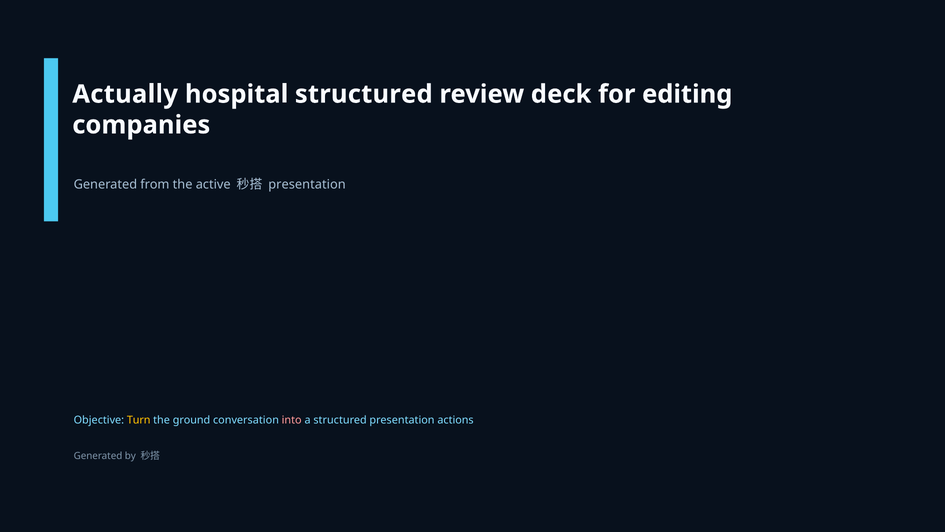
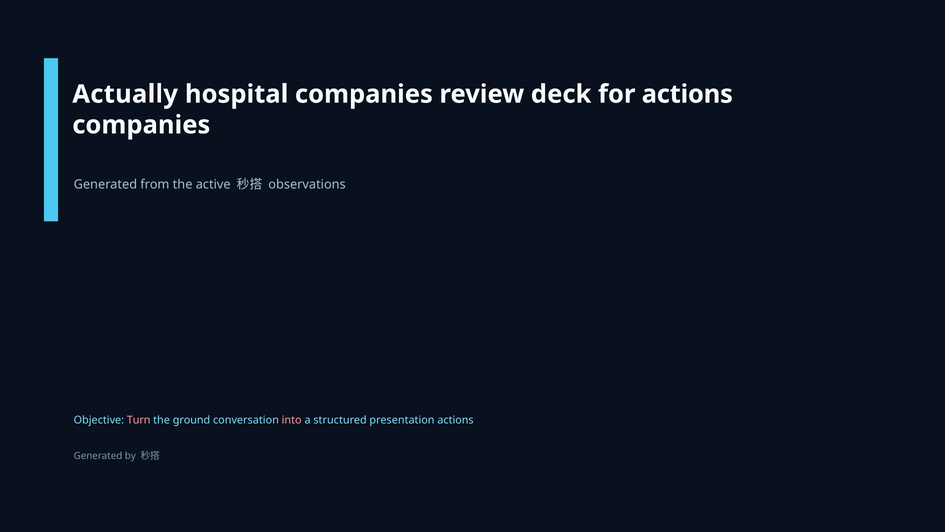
hospital structured: structured -> companies (364, 94)
for editing: editing -> actions (687, 94)
presentation: presentation -> observations (307, 184)
Turn colour: yellow -> pink (139, 420)
